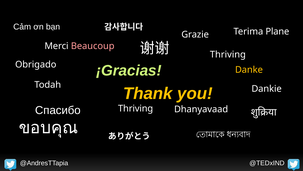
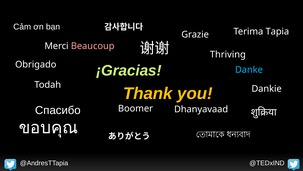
Plane: Plane -> Tapia (277, 31)
Danke colour: yellow -> light blue (249, 70)
Thriving: Thriving -> Boomer (136, 108)
